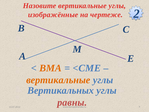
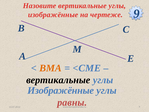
чертеже 2: 2 -> 9 (137, 14)
вертикальные colour: orange -> black (58, 80)
Вертикальных: Вертикальных -> Изображённые (61, 90)
